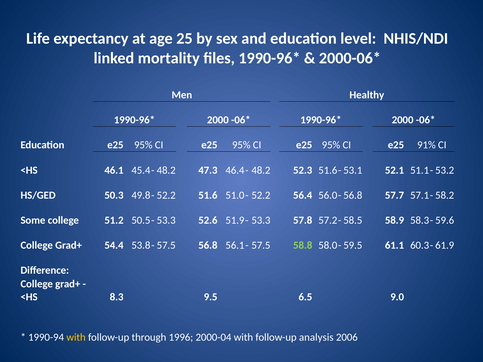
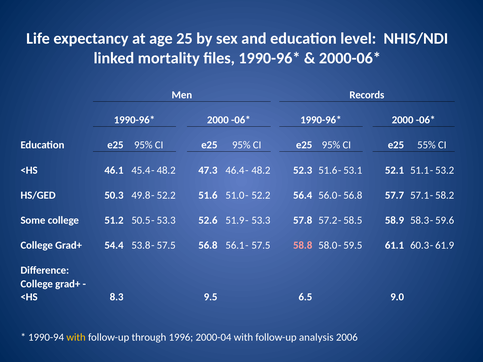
Healthy: Healthy -> Records (367, 95)
91%: 91% -> 55% (426, 145)
58.8 colour: light green -> pink (303, 245)
